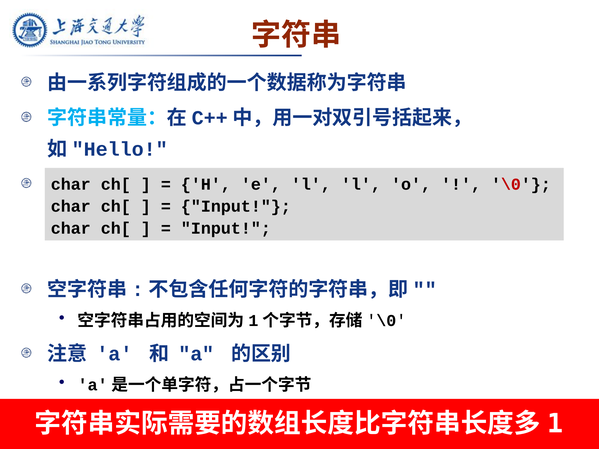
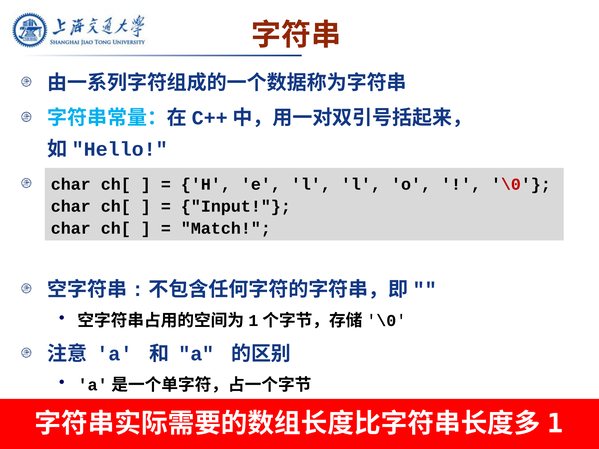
Input: Input -> Match (226, 228)
